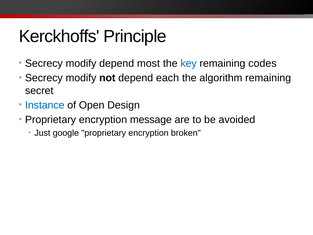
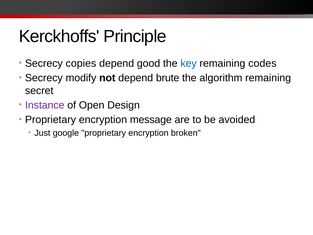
modify: modify -> copies (81, 63)
most: most -> good (149, 63)
each: each -> brute (168, 78)
Instance colour: blue -> purple (45, 105)
